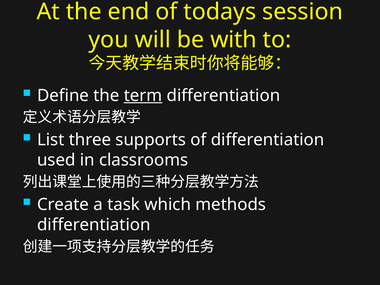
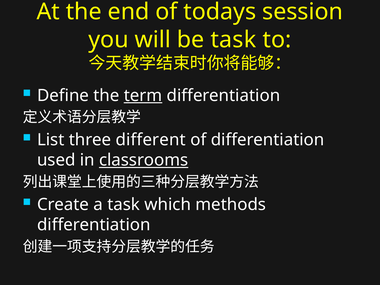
be with: with -> task (233, 40)
supports: supports -> different (151, 140)
classrooms underline: none -> present (144, 160)
